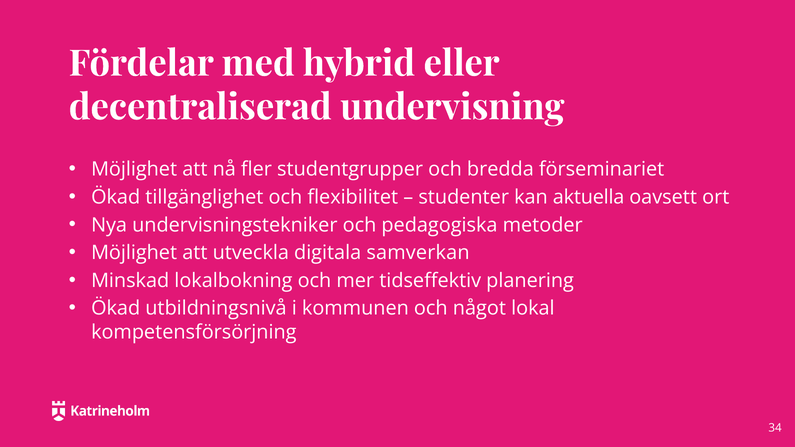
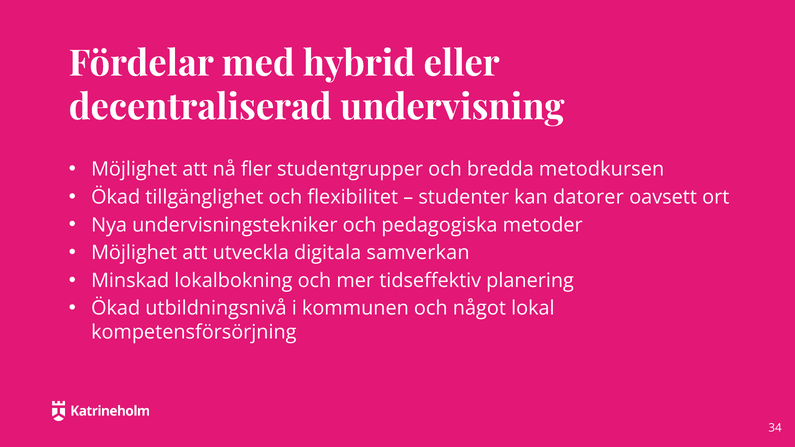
förseminariet: förseminariet -> metodkursen (602, 169)
aktuella: aktuella -> datorer (588, 197)
